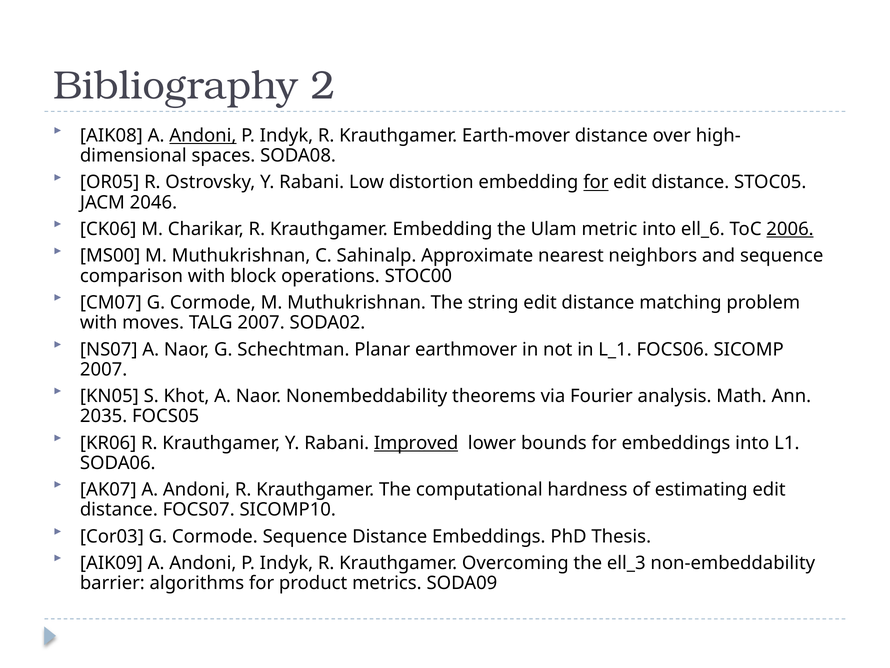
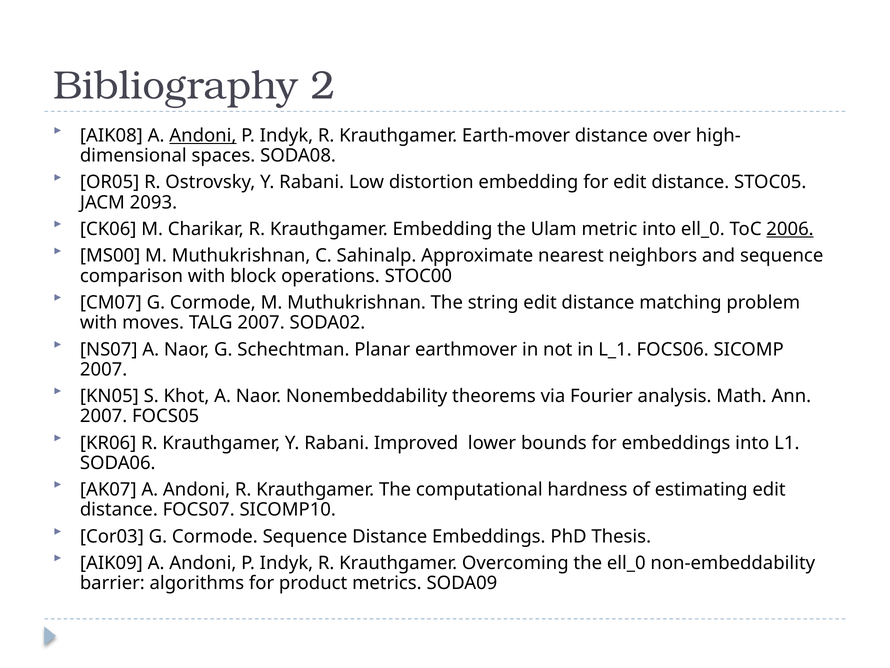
for underline: present -> none (596, 182)
2046: 2046 -> 2093 (153, 202)
into ell_6: ell_6 -> ell_0 (703, 229)
2035: 2035 -> 2007 (104, 416)
Improved underline: present -> none (416, 443)
the ell_3: ell_3 -> ell_0 (626, 563)
